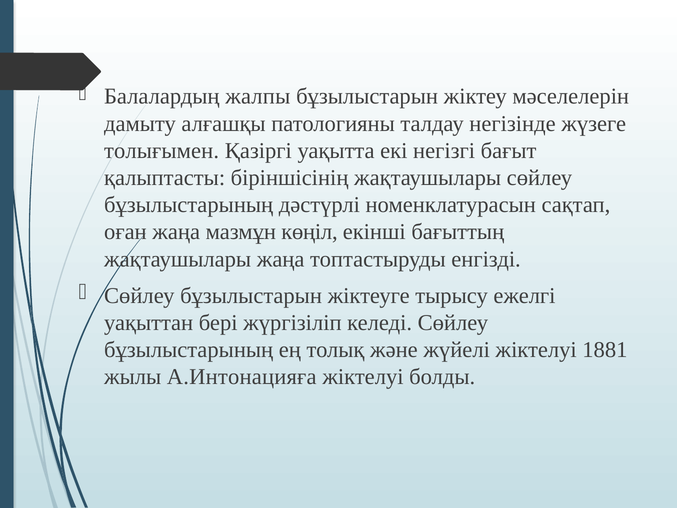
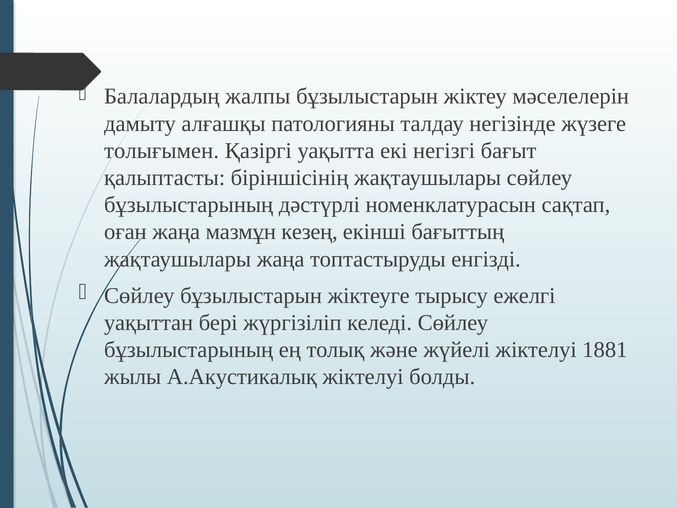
көңіл: көңіл -> кезең (309, 232)
А.Интонацияға: А.Интонацияға -> А.Акустикалық (242, 377)
